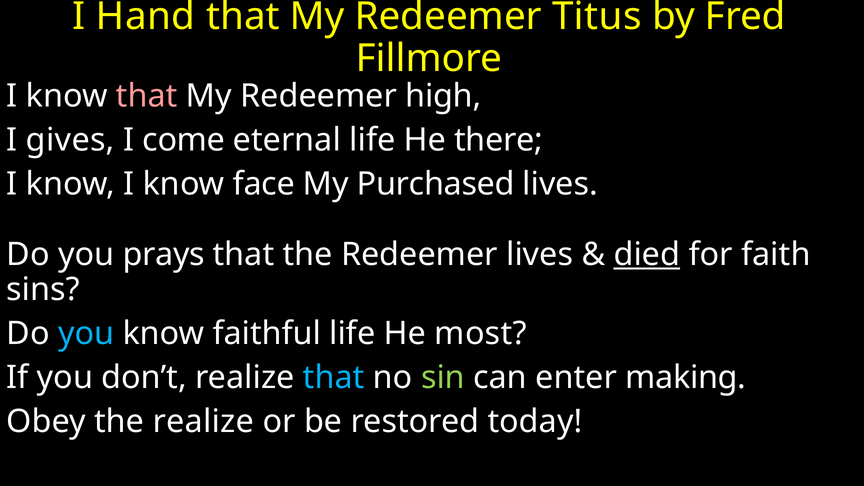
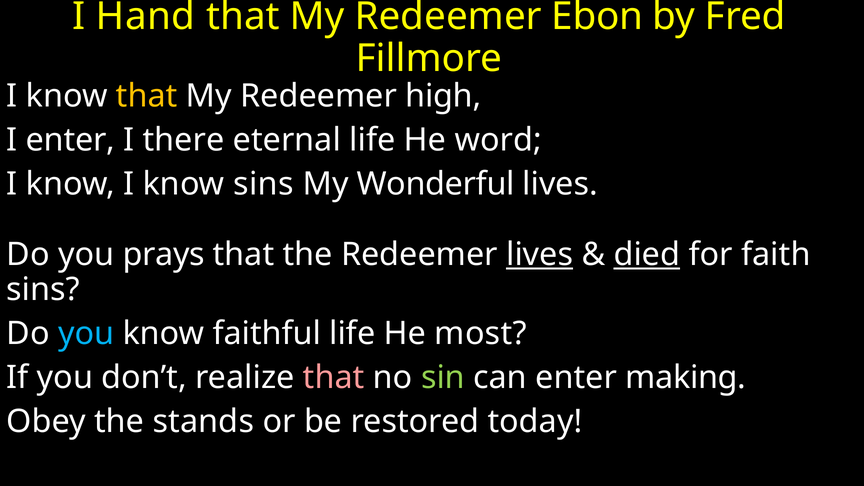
Titus: Titus -> Ebon (597, 17)
that colour: pink -> yellow (147, 96)
I gives: gives -> enter (70, 140)
come: come -> there (184, 140)
there: there -> word (498, 140)
know face: face -> sins (263, 184)
Purchased: Purchased -> Wonderful (436, 184)
lives underline: none -> present (540, 255)
that colour: light blue -> pink (334, 378)
the realize: realize -> stands (203, 422)
